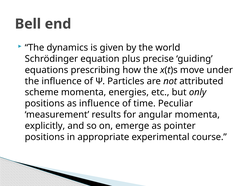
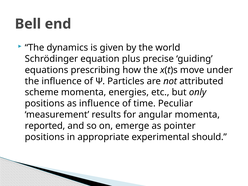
explicitly: explicitly -> reported (45, 126)
course: course -> should (209, 137)
